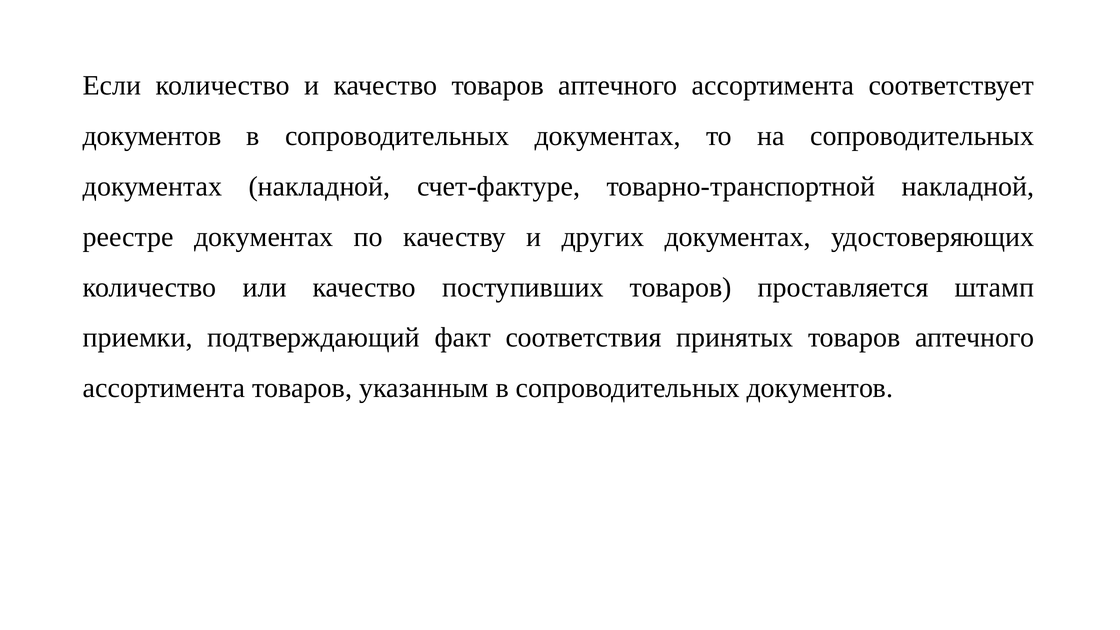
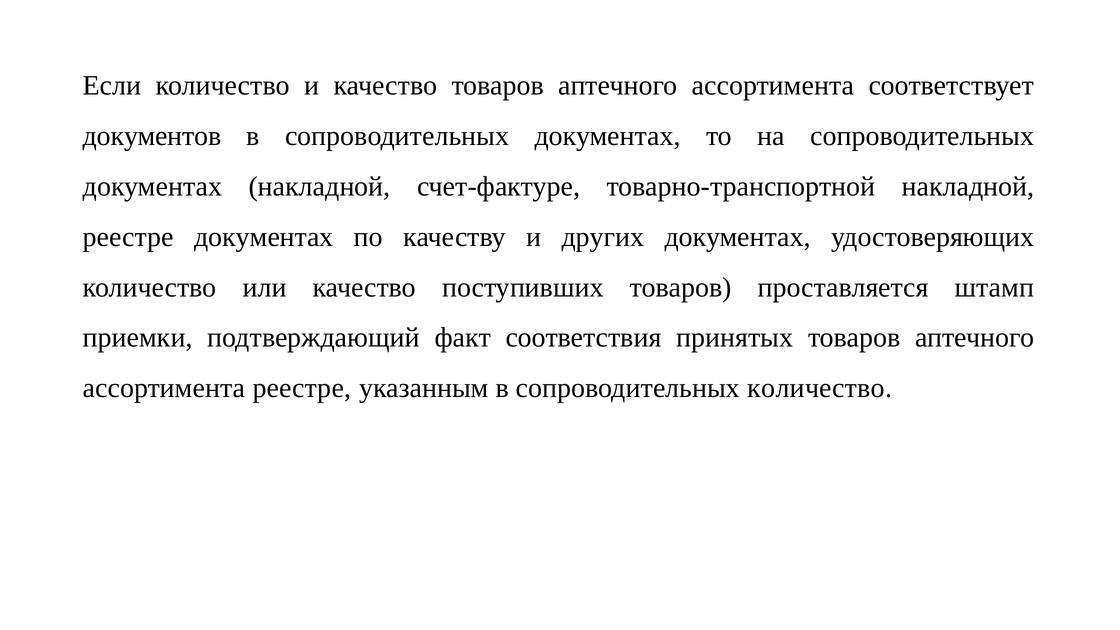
ассортимента товаров: товаров -> реестре (302, 388)
сопроводительных документов: документов -> количество (820, 388)
